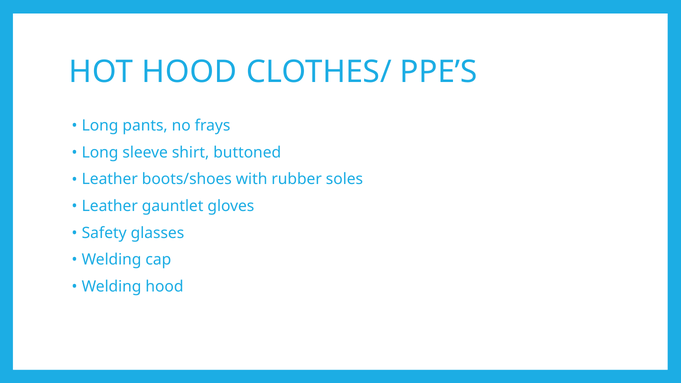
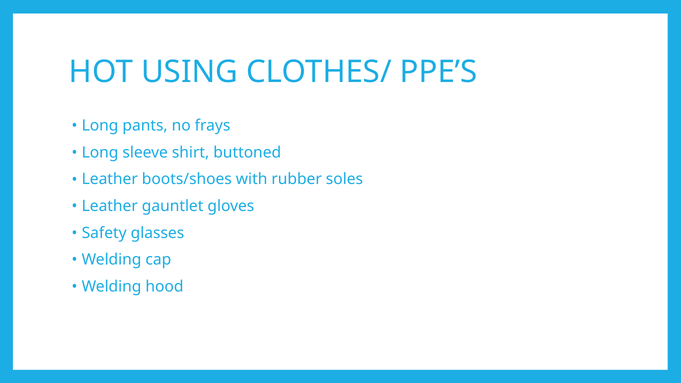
HOT HOOD: HOOD -> USING (190, 72)
